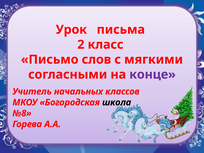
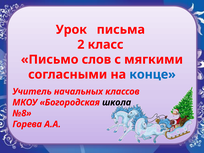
конце colour: purple -> blue (153, 74)
